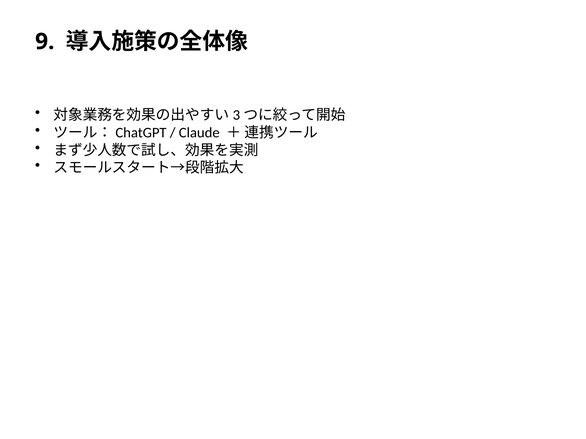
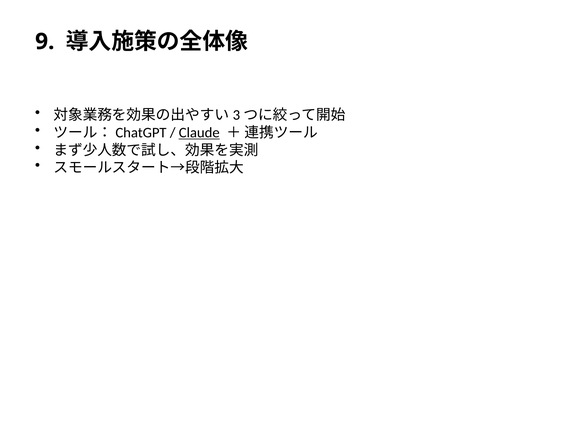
Claude underline: none -> present (199, 133)
